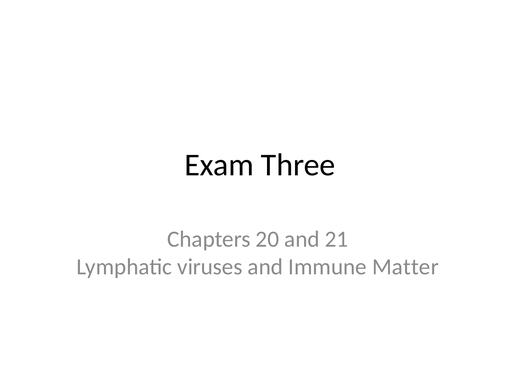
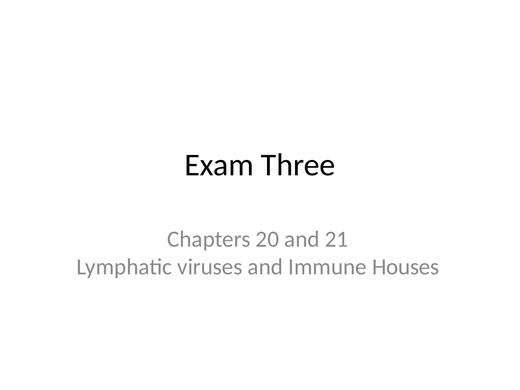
Matter: Matter -> Houses (406, 267)
